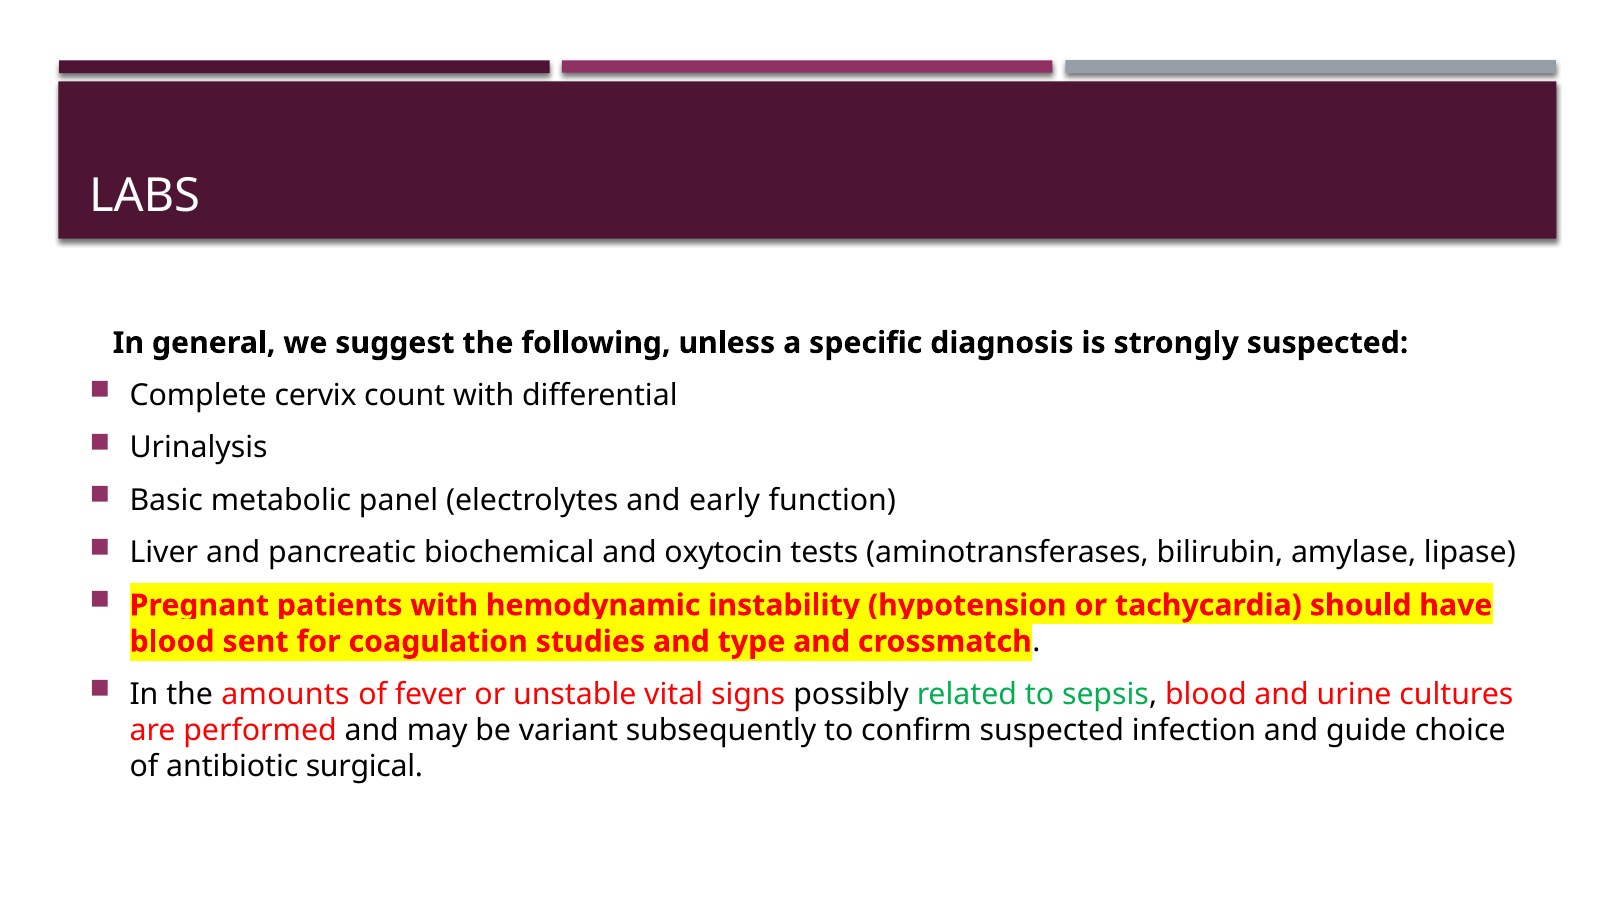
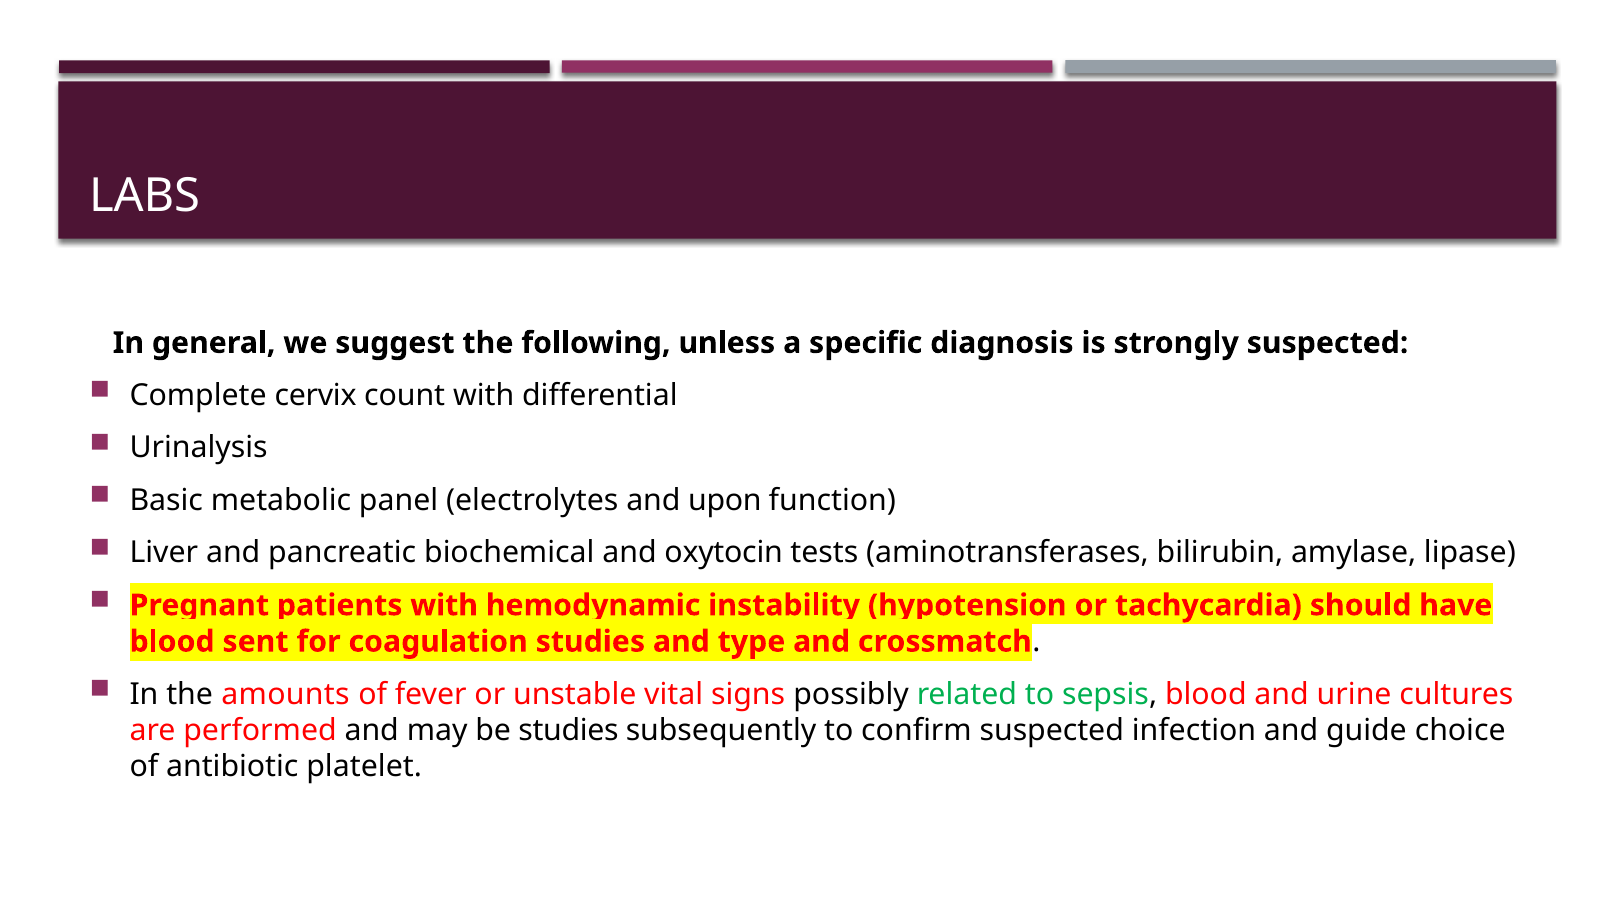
early: early -> upon (725, 501)
be variant: variant -> studies (568, 731)
surgical: surgical -> platelet (364, 767)
